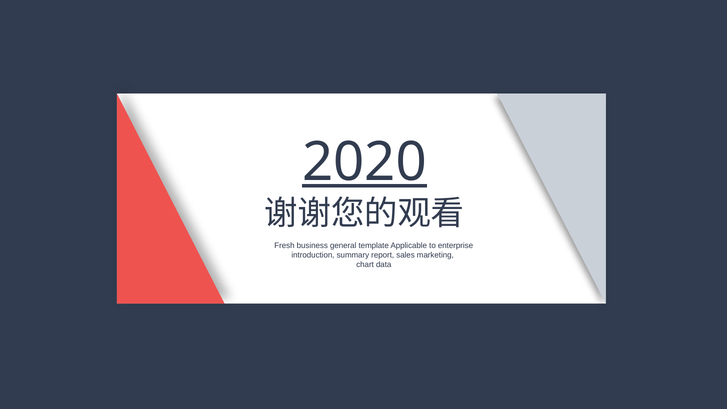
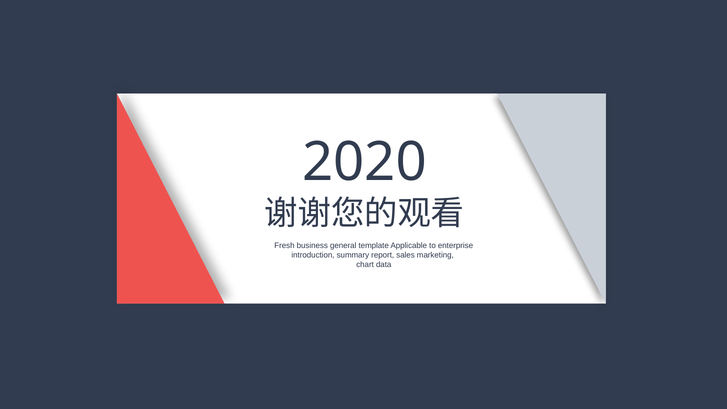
2020 underline: present -> none (364, 162)
